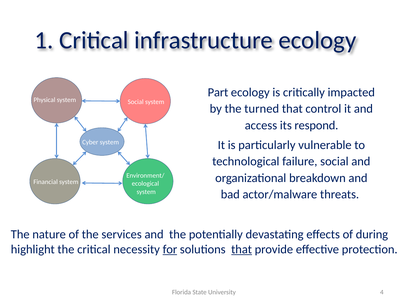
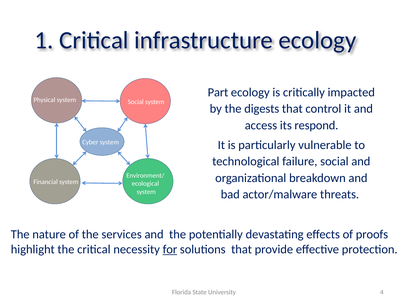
turned: turned -> digests (262, 109)
during: during -> proofs (372, 234)
that underline: present -> none (242, 249)
